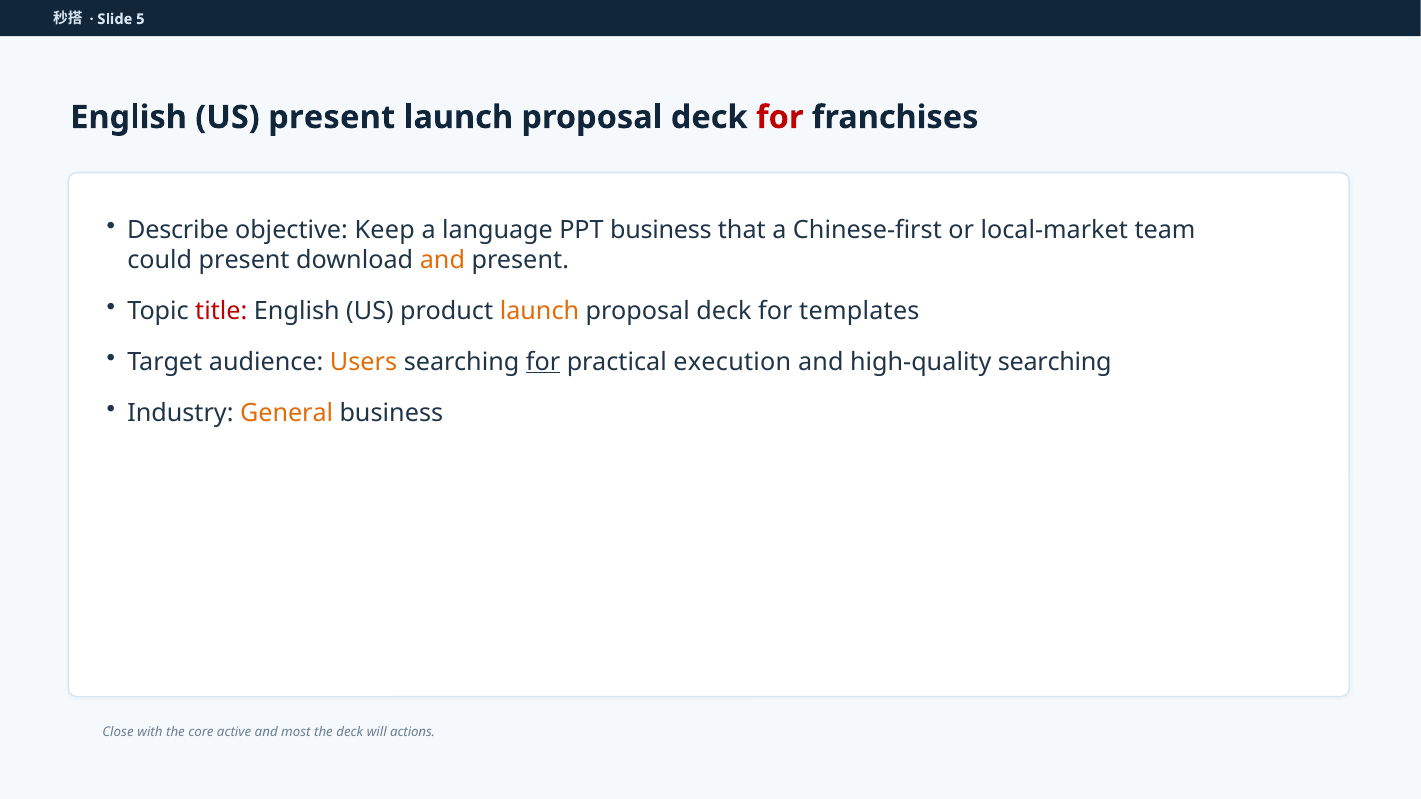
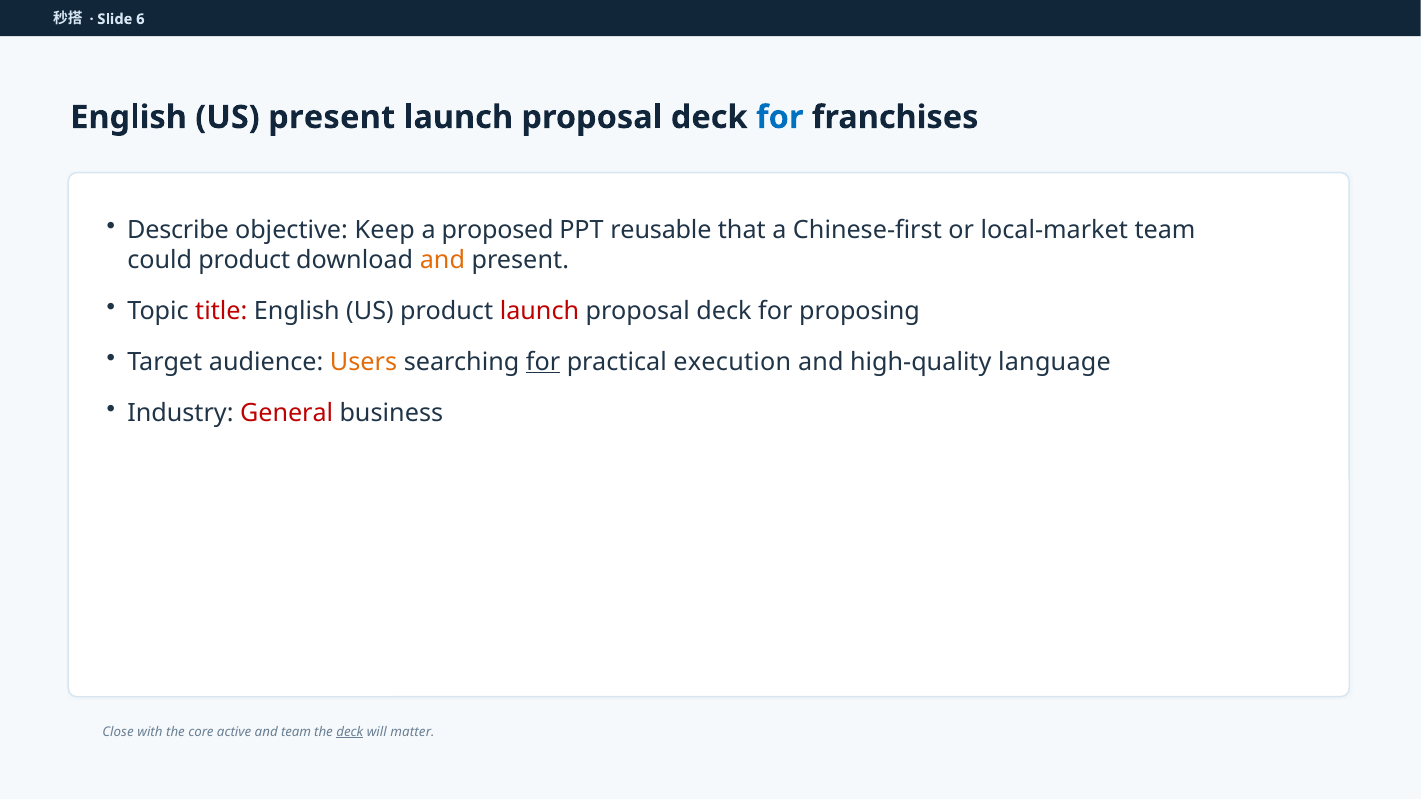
5: 5 -> 6 (140, 19)
for colour: red -> blue (780, 117)
language: language -> proposed (498, 230)
PPT business: business -> reusable (661, 230)
could present: present -> product (244, 260)
launch colour: orange -> red (539, 311)
templates: templates -> proposing (860, 311)
high-quality searching: searching -> language (1054, 362)
General colour: orange -> red (287, 413)
and most: most -> team (296, 732)
deck underline: none -> present (350, 732)
actions: actions -> matter (412, 732)
